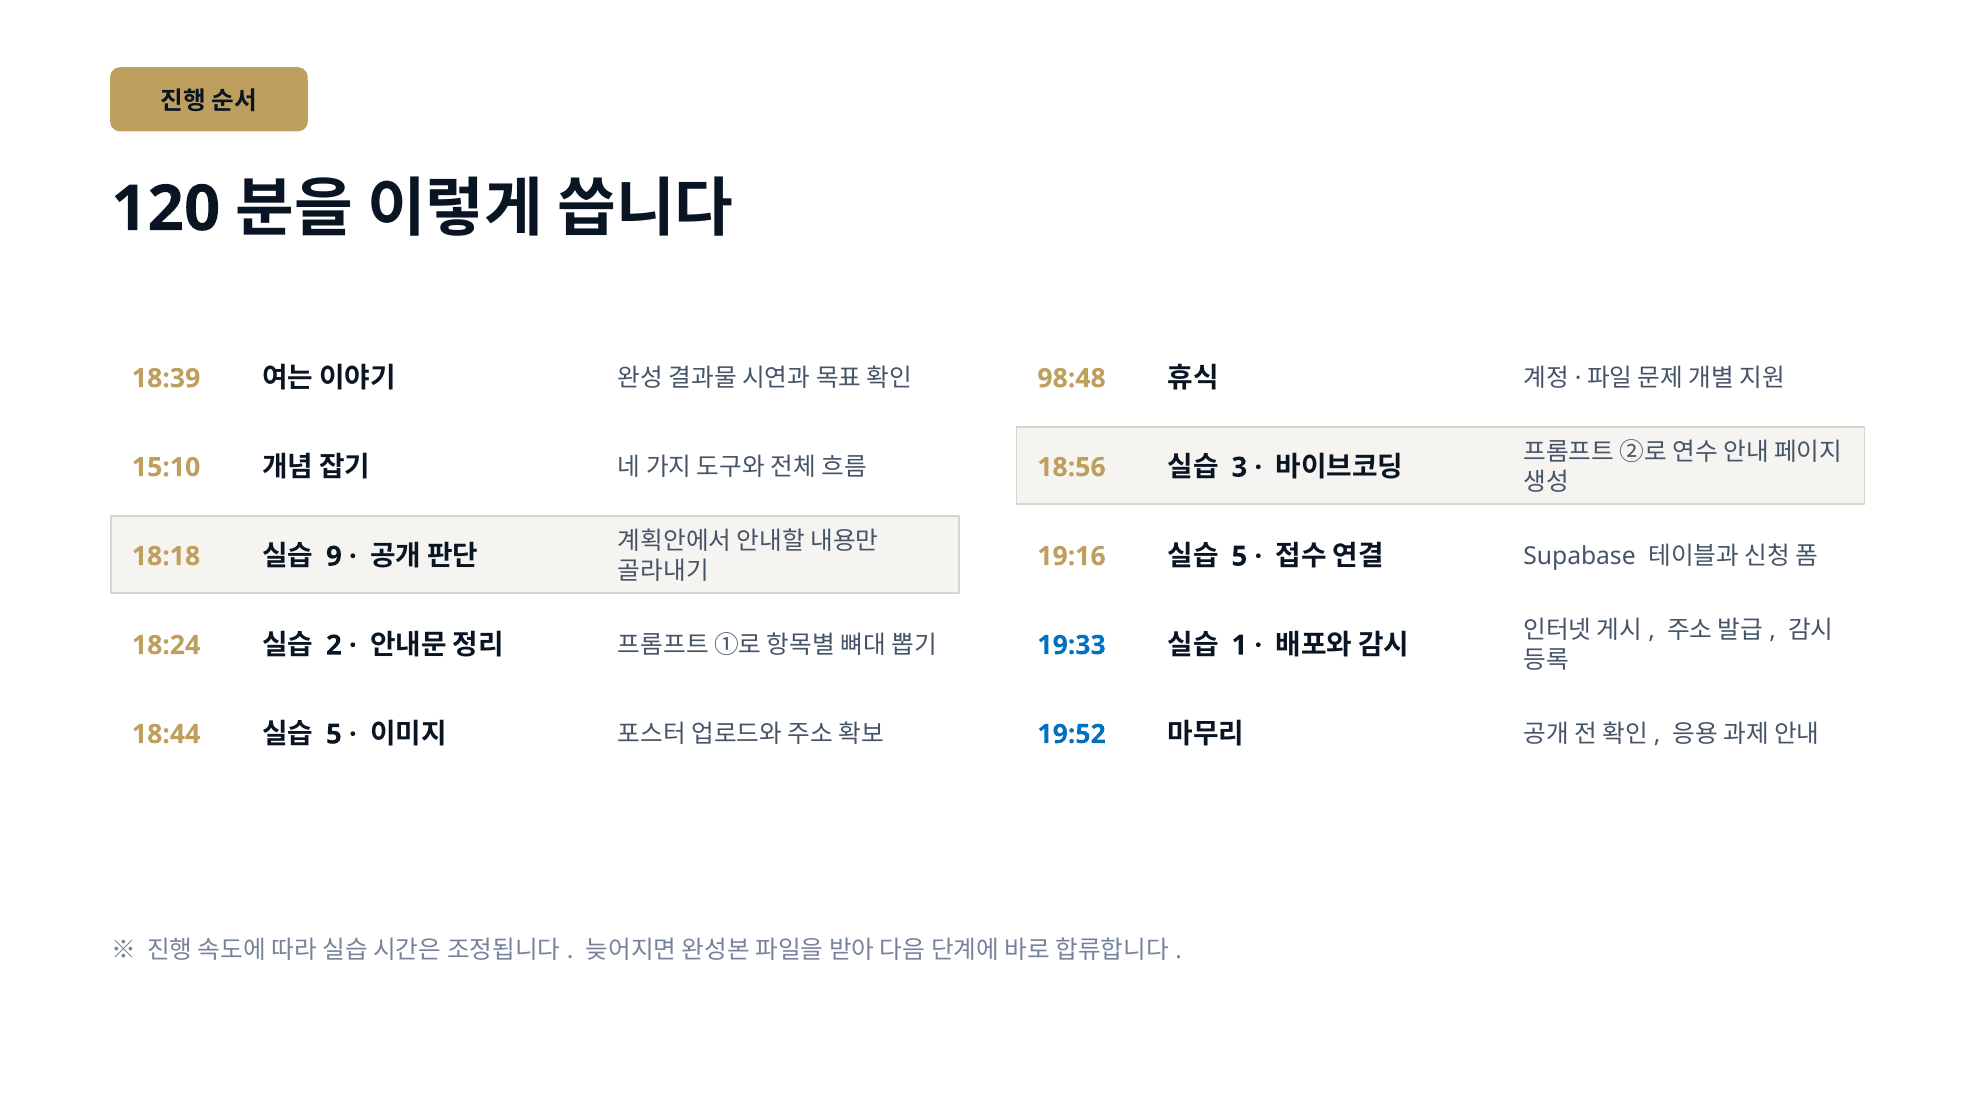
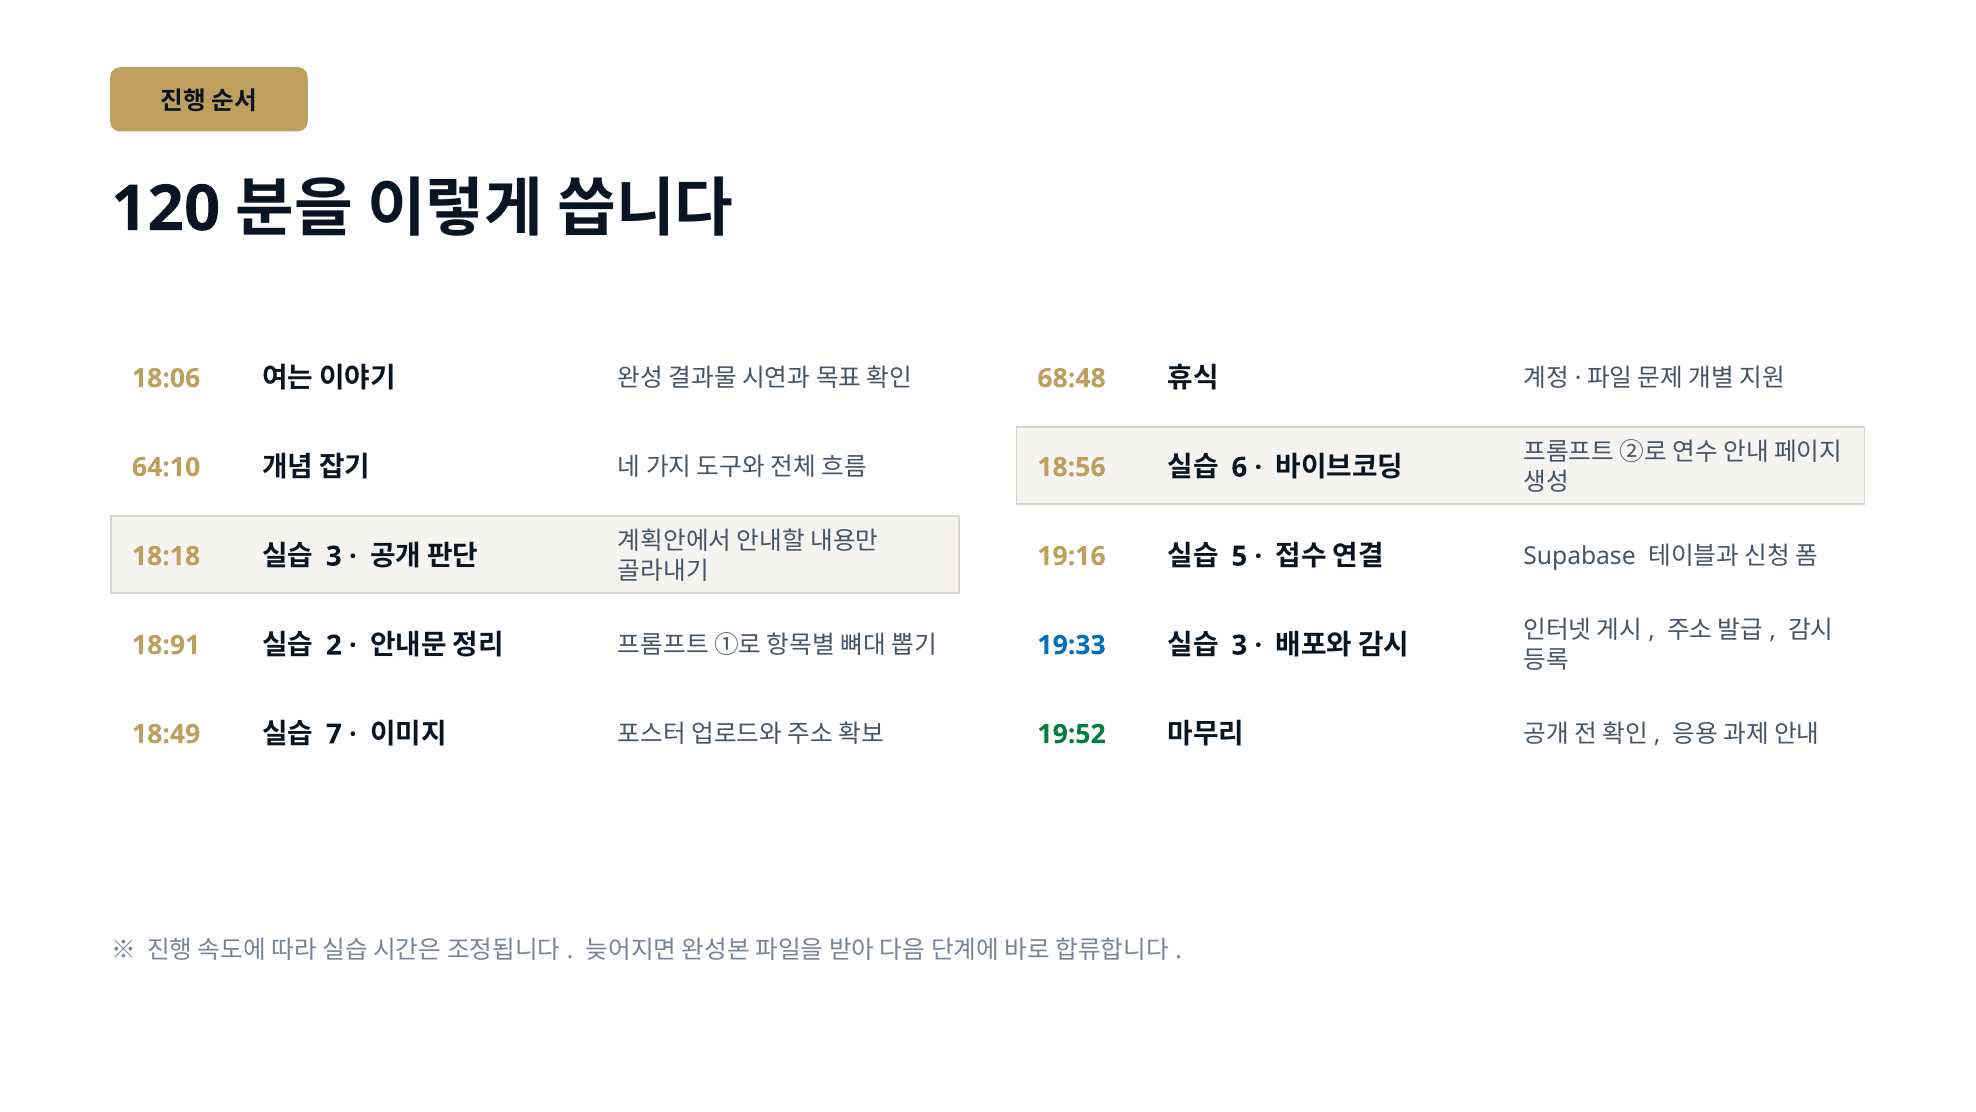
18:39: 18:39 -> 18:06 (166, 378)
98:48: 98:48 -> 68:48 (1072, 378)
15:10: 15:10 -> 64:10 (166, 467)
3: 3 -> 6 (1239, 467)
9: 9 -> 3 (334, 556)
18:24: 18:24 -> 18:91 (166, 645)
1: 1 -> 3 (1239, 645)
18:44: 18:44 -> 18:49 (166, 734)
5: 5 -> 7 (334, 734)
19:52 colour: blue -> green (1072, 734)
